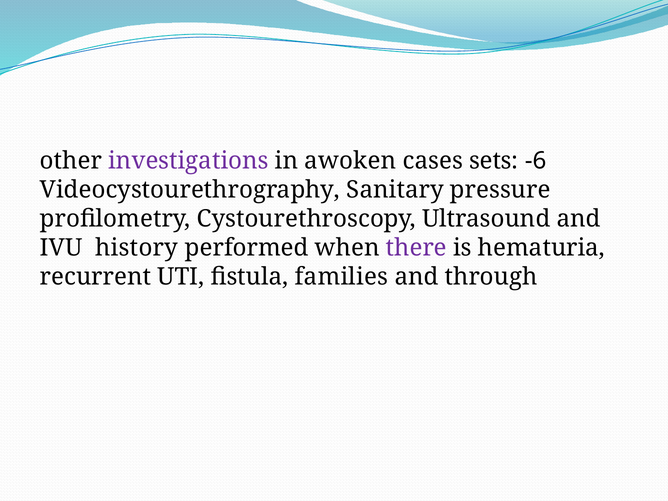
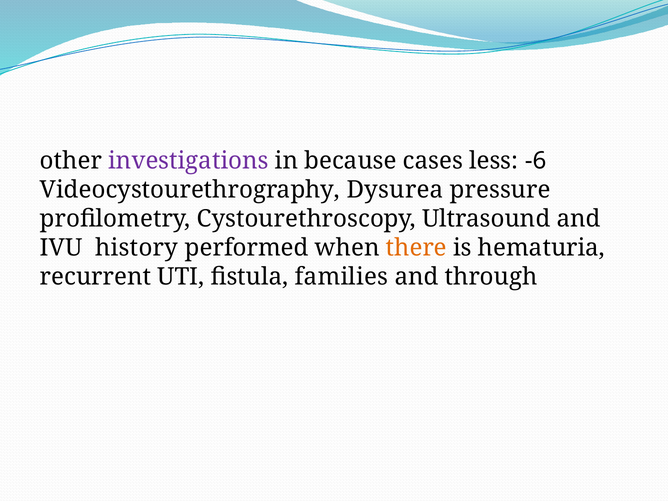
awoken: awoken -> because (351, 161)
sets: sets -> less (494, 161)
Sanitary: Sanitary -> Dysurea (395, 190)
there colour: purple -> orange (416, 248)
